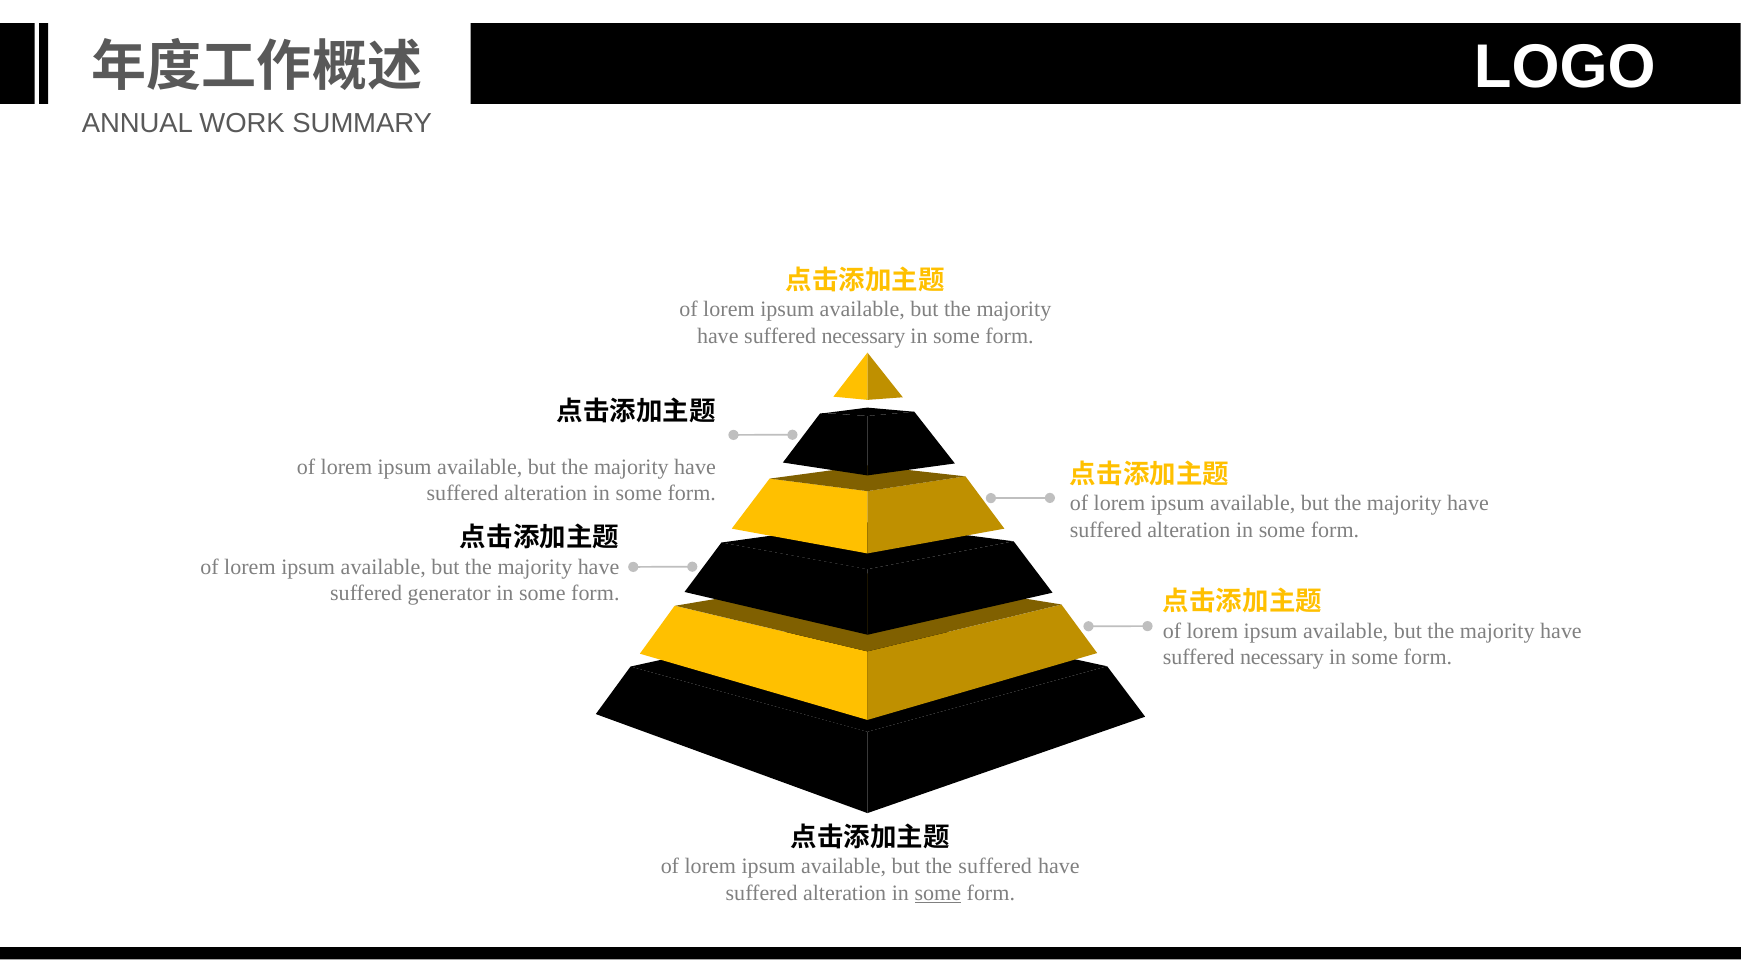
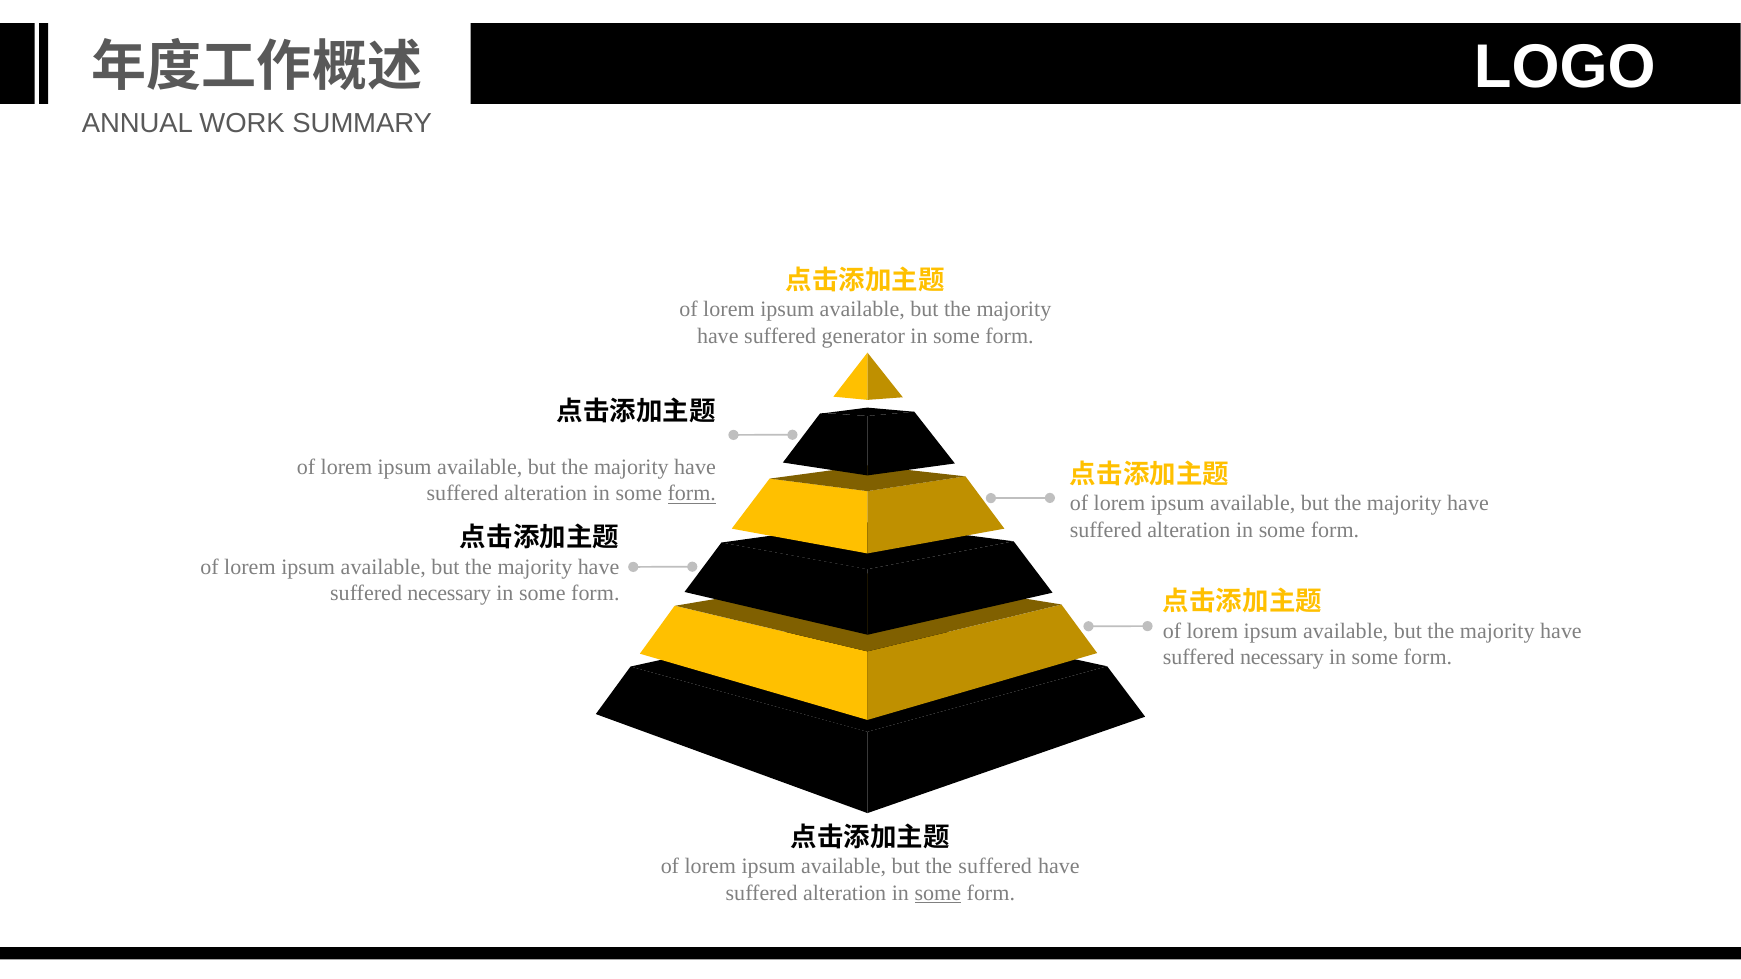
necessary: necessary -> generator (863, 336)
form underline: none -> present (692, 494)
generator: generator -> necessary (449, 593)
